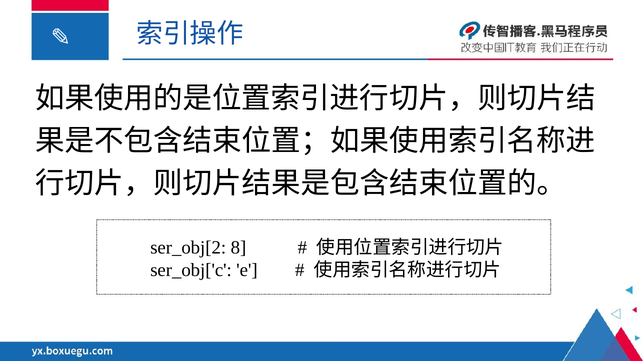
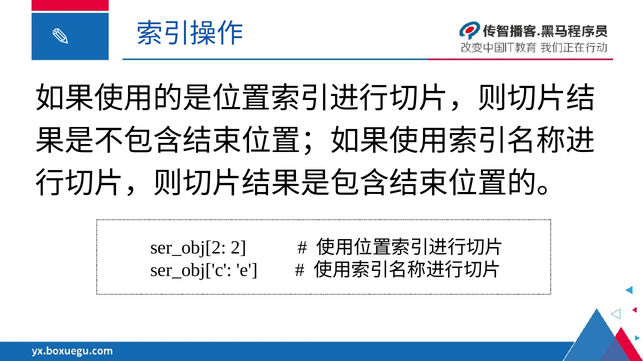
8: 8 -> 2 (239, 248)
